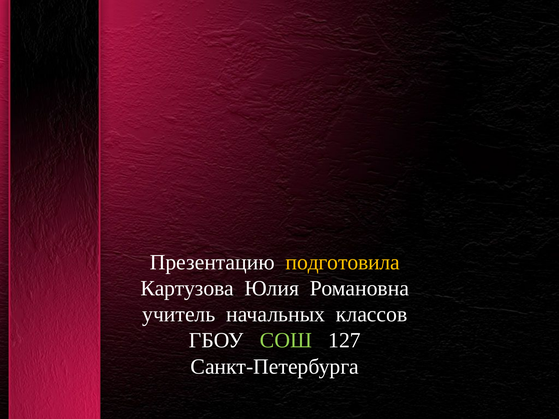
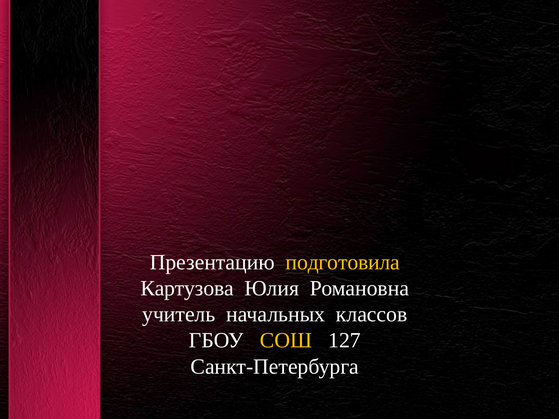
СОШ colour: light green -> yellow (286, 341)
